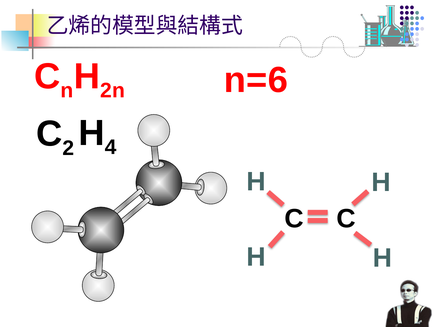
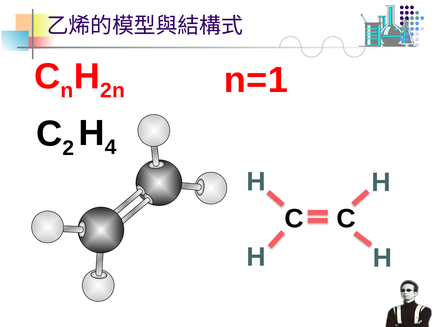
n=6: n=6 -> n=1 (256, 80)
